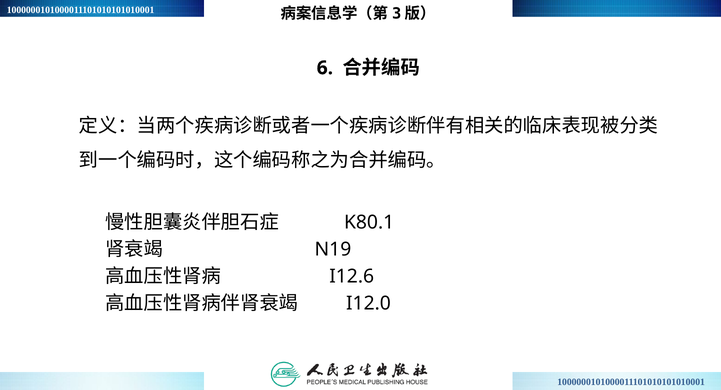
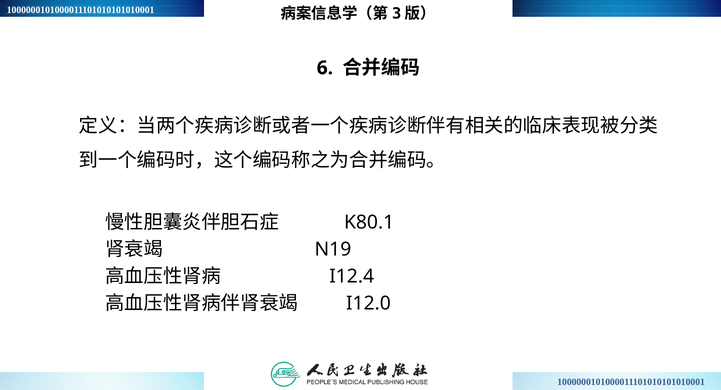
I12.6: I12.6 -> I12.4 (352, 276)
